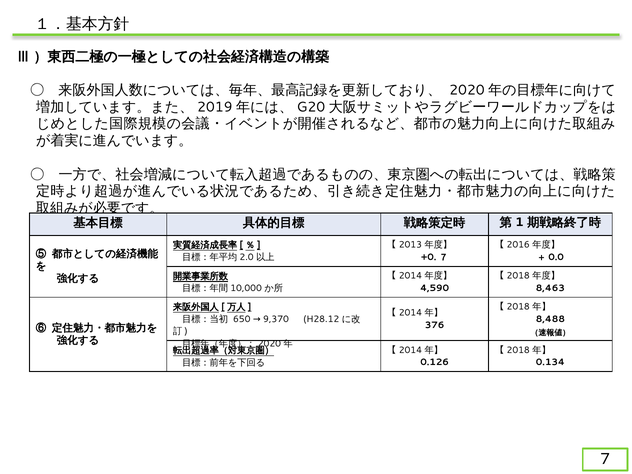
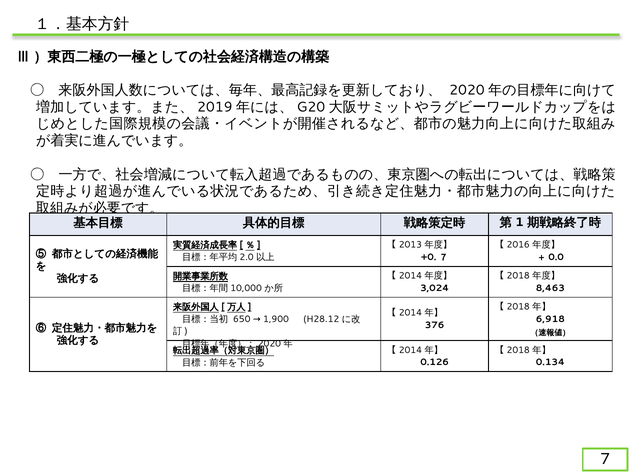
4,590: 4,590 -> 3,024 (435, 288)
8,488: 8,488 -> 6,918 (550, 319)
9,370: 9,370 -> 1,900 (276, 319)
